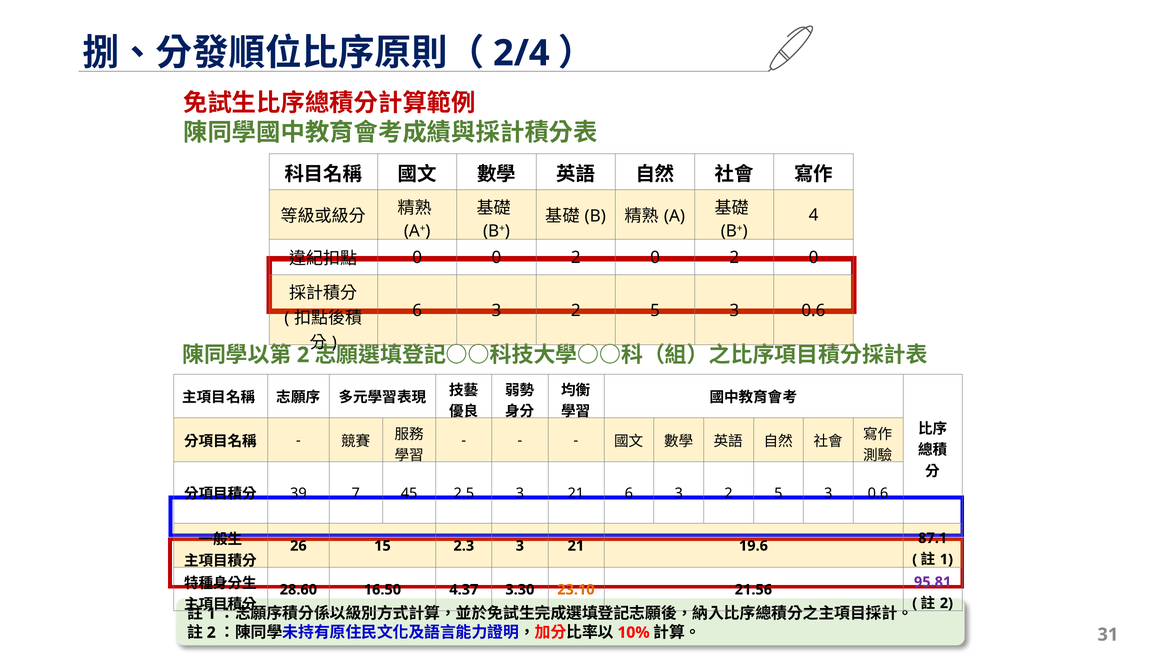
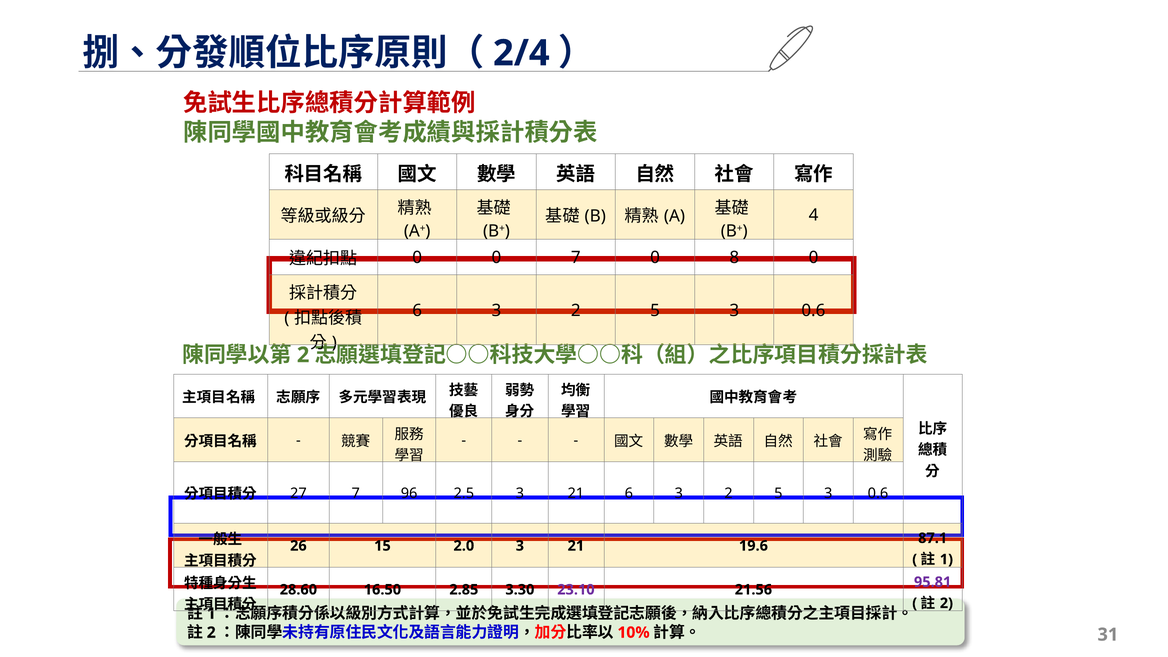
0 0 2: 2 -> 7 (576, 258)
2: 2 -> 8 (734, 258)
39: 39 -> 27 (298, 493)
45: 45 -> 96 (409, 493)
2.3: 2.3 -> 2.0 (464, 546)
4.37: 4.37 -> 2.85 (464, 590)
23.10 colour: orange -> purple (576, 590)
